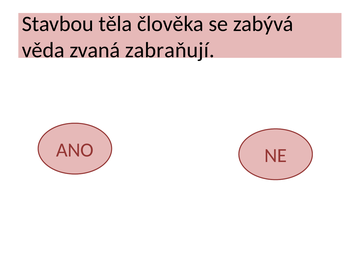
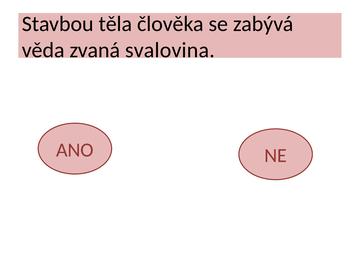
zabraňují: zabraňují -> svalovina (170, 50)
